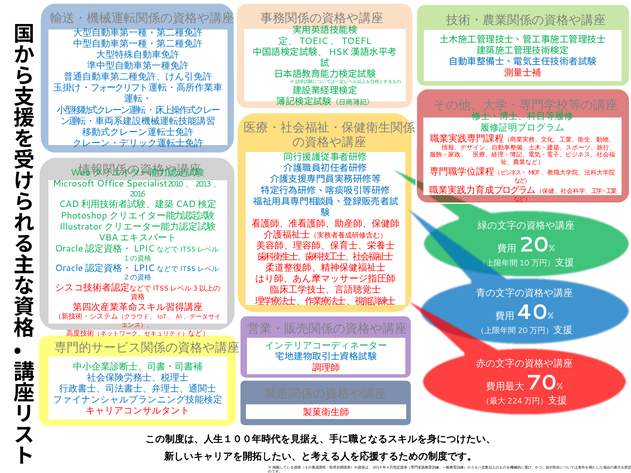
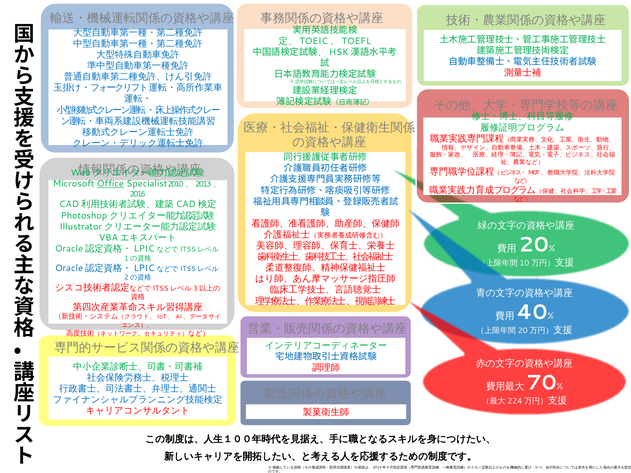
Office underline: none -> present (110, 184)
